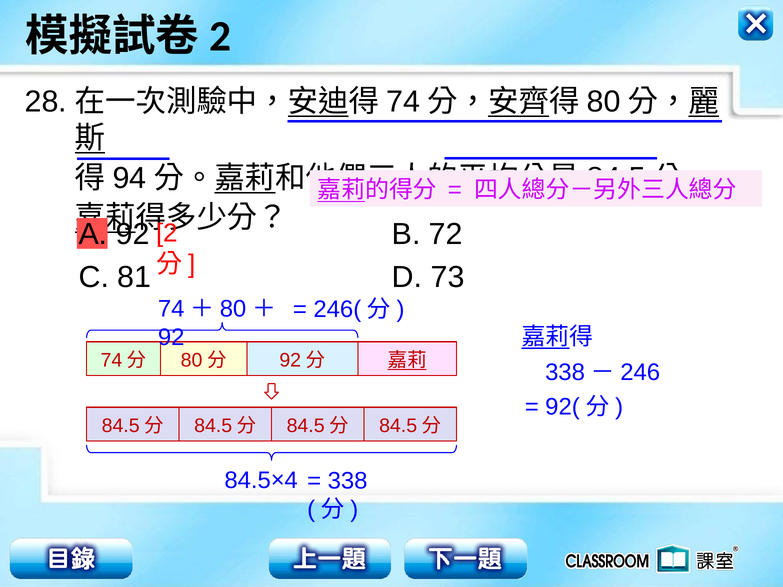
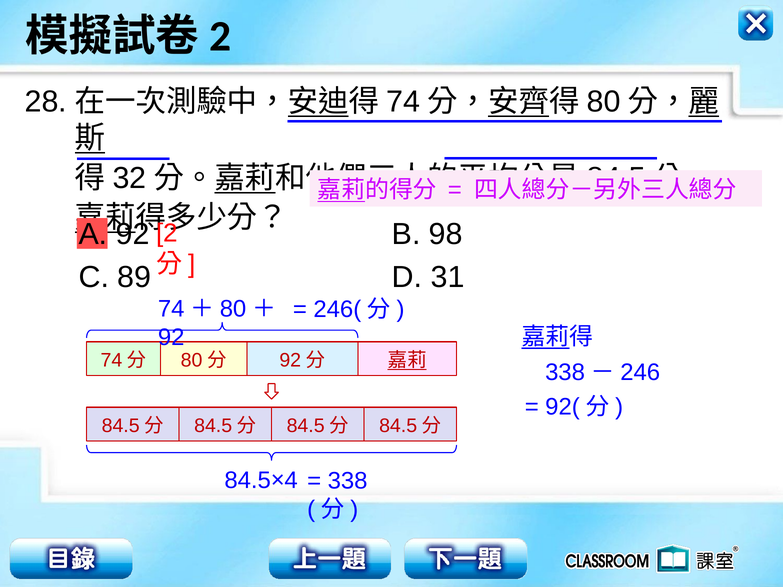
94: 94 -> 32 (130, 178)
72: 72 -> 98 (446, 234)
81: 81 -> 89 (134, 278)
73: 73 -> 31 (448, 278)
